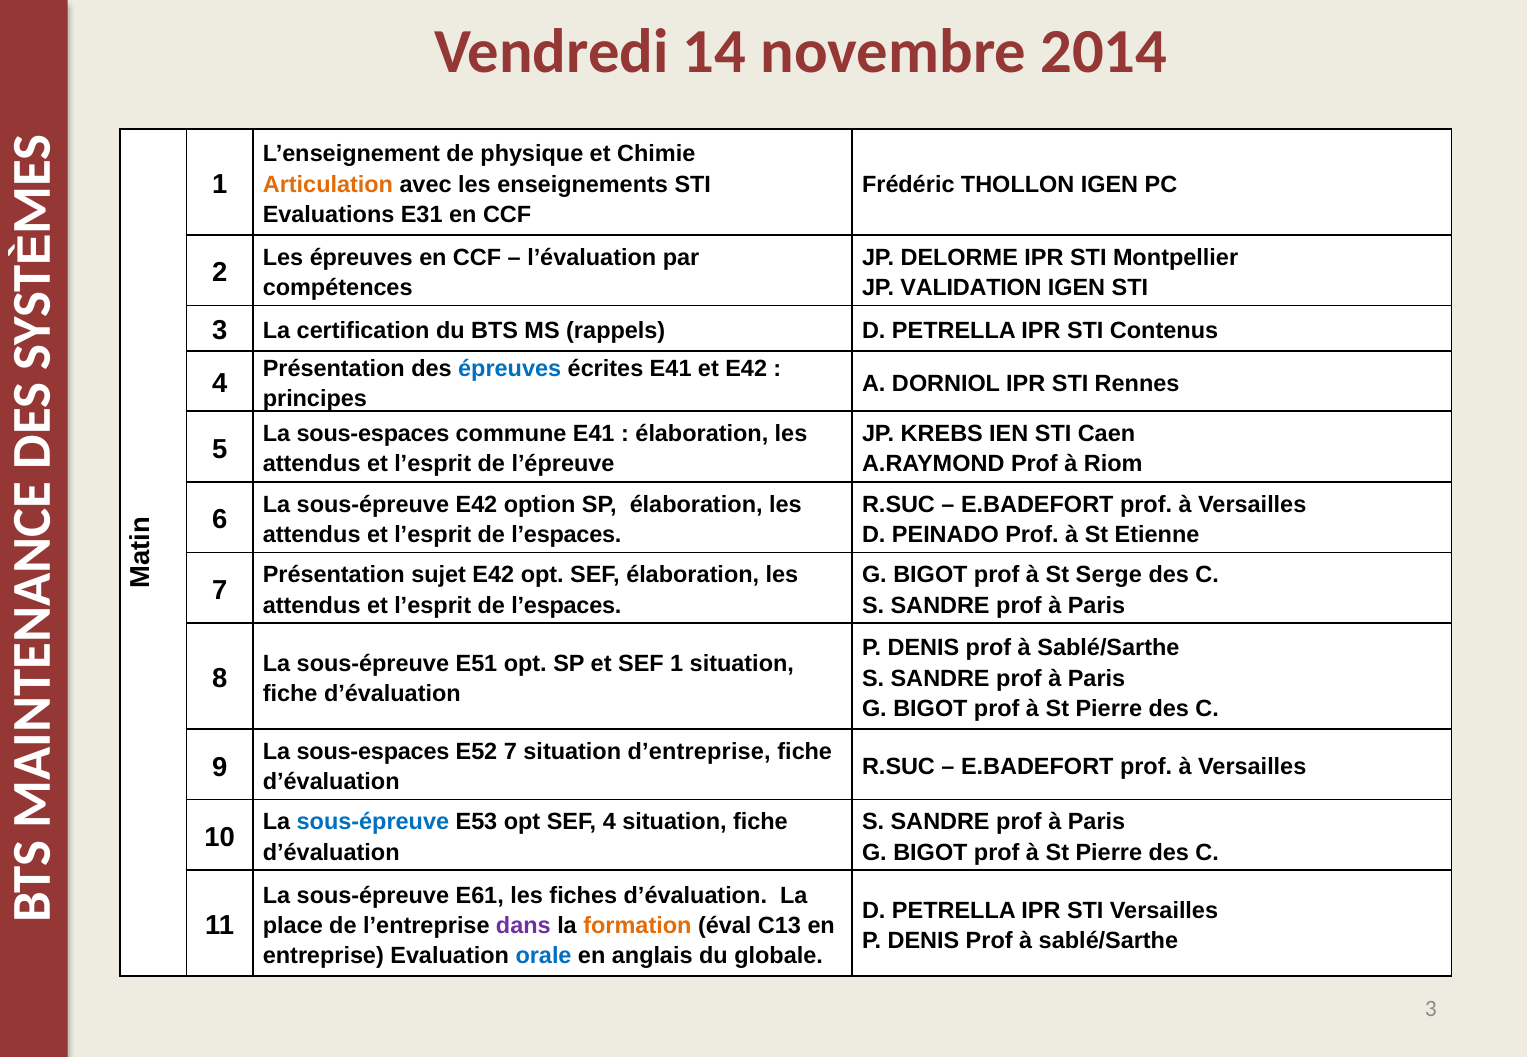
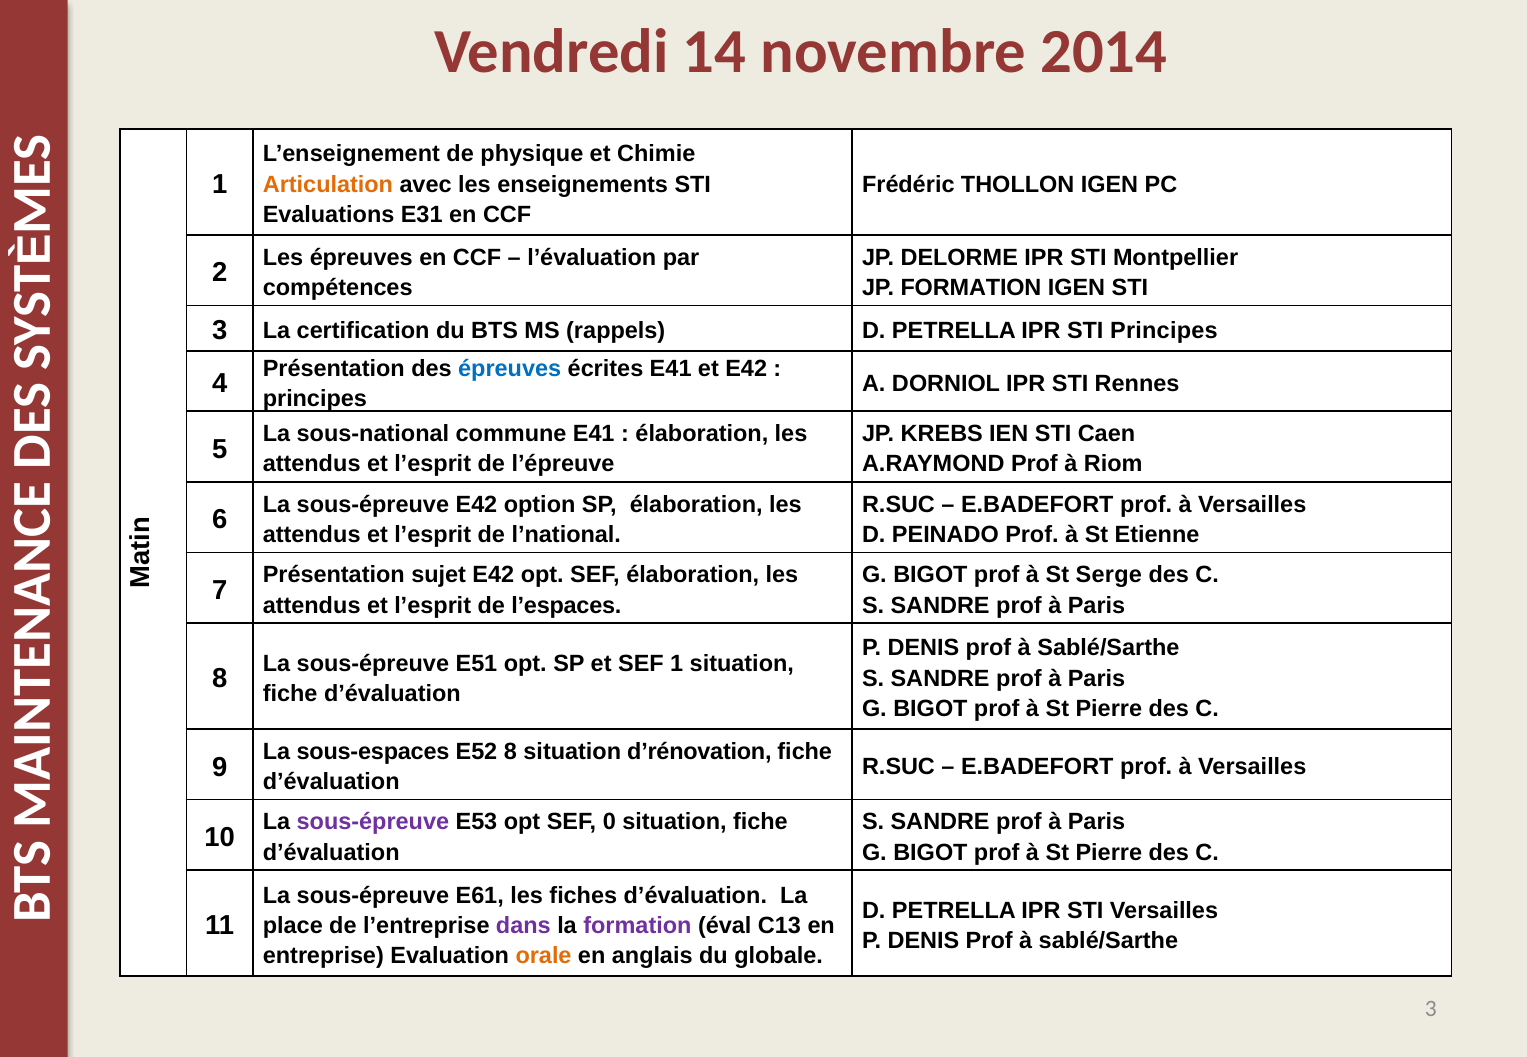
JP VALIDATION: VALIDATION -> FORMATION (971, 288)
STI Contenus: Contenus -> Principes (1164, 331)
sous-espaces: sous-espaces -> sous-national (373, 434)
l’espaces: l’espaces -> l’national (566, 535)
E52 7: 7 -> 8 (510, 752)
d’entreprise: d’entreprise -> d’rénovation (699, 752)
sous-épreuve colour: blue -> purple (373, 822)
SEF 4: 4 -> 0 (609, 822)
formation colour: orange -> purple (637, 926)
orale colour: blue -> orange (544, 956)
